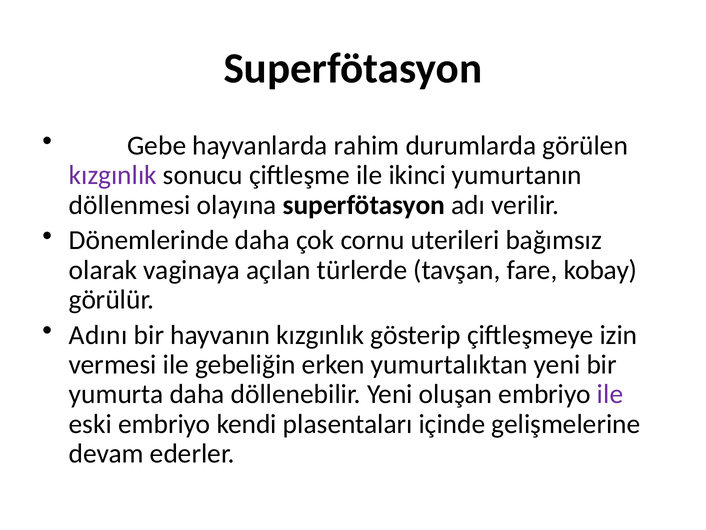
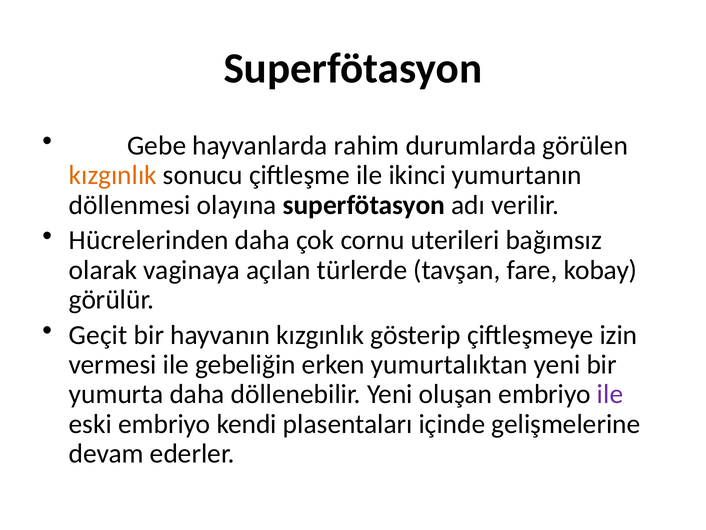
kızgınlık colour: purple -> orange (113, 175)
Dönemlerinde: Dönemlerinde -> Hücrelerinden (149, 240)
Adını: Adını -> Geçit (98, 335)
